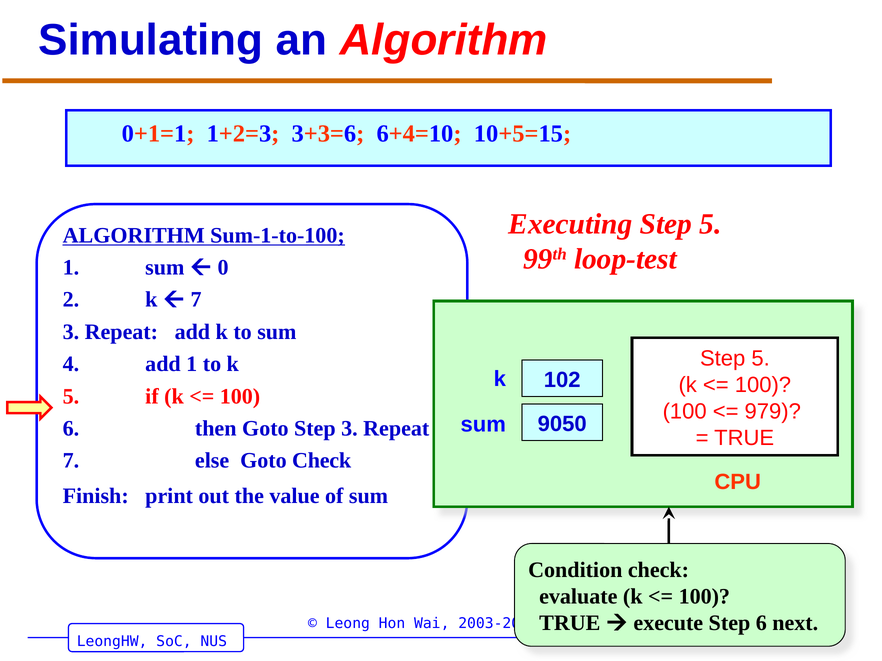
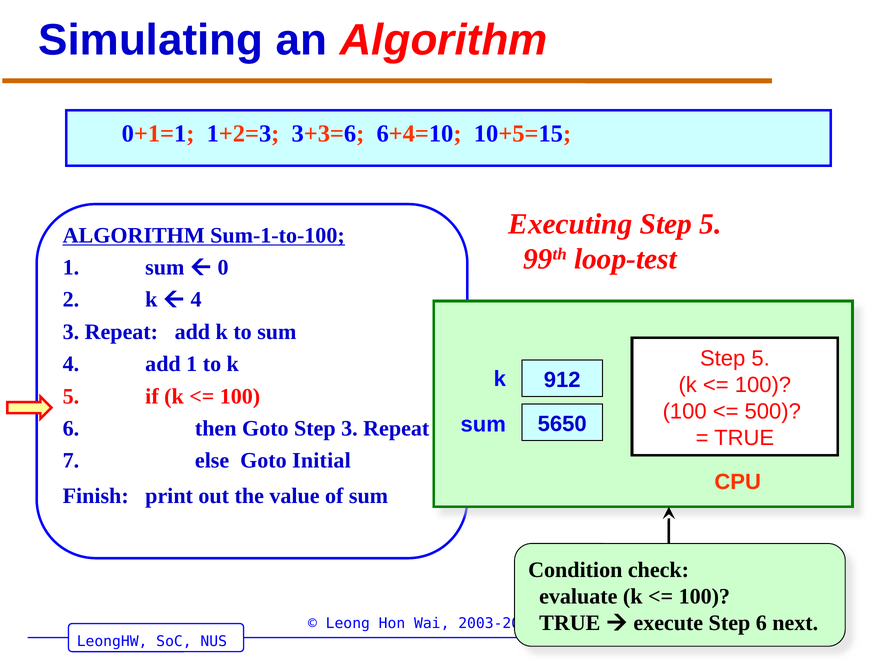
7: 7 -> 4 (196, 300)
102: 102 -> 912 (562, 380)
979: 979 -> 500 (773, 412)
9050: 9050 -> 5650 (562, 424)
Goto Check: Check -> Initial (321, 461)
